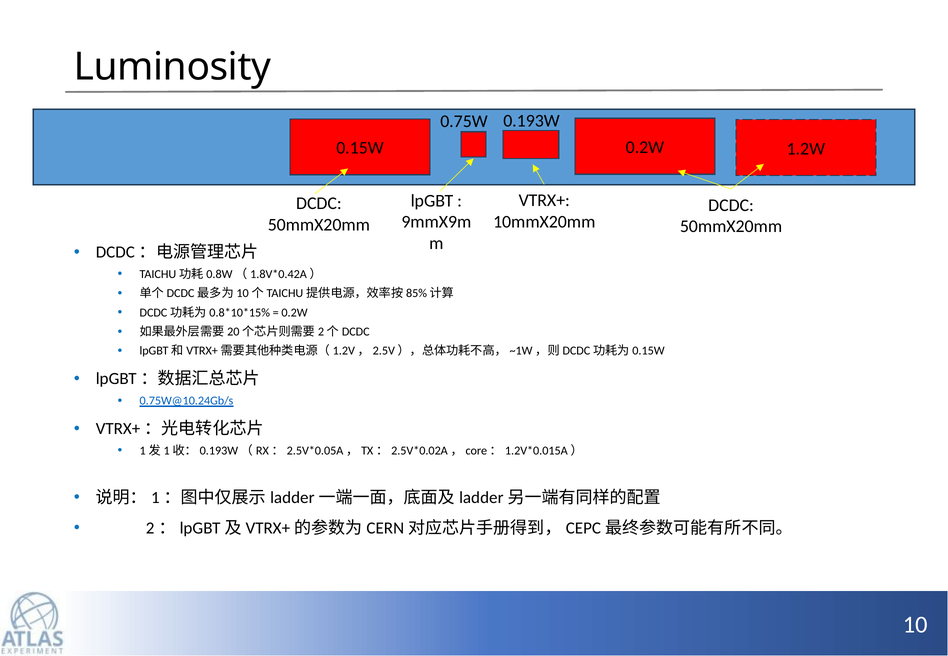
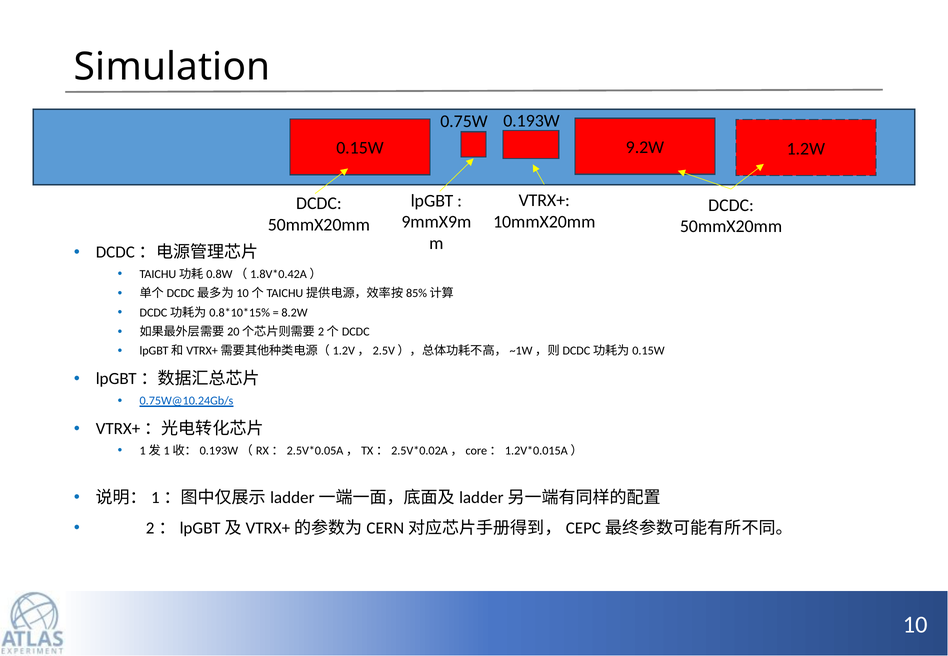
Luminosity: Luminosity -> Simulation (172, 67)
0.2W: 0.2W -> 9.2W (645, 148)
0.2W: 0.2W -> 8.2W (295, 313)
